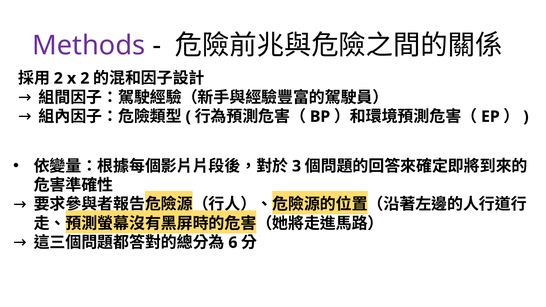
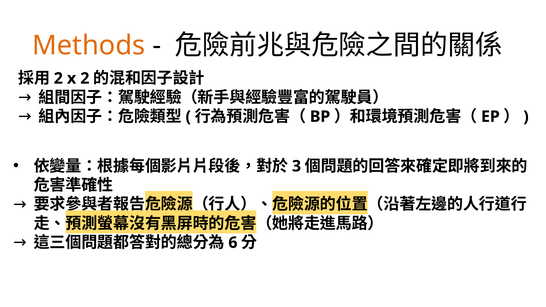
Methods colour: purple -> orange (89, 45)
